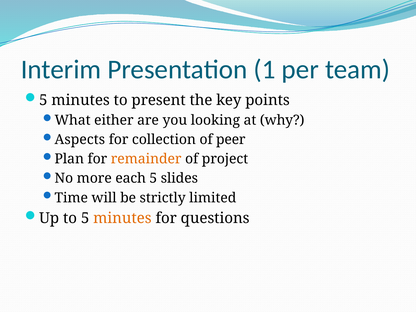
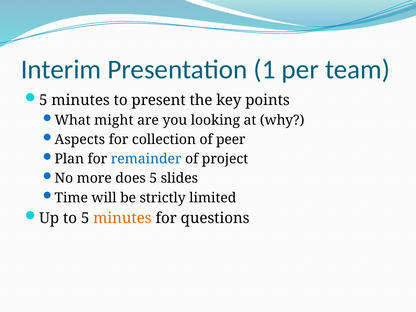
either: either -> might (114, 120)
remainder colour: orange -> blue (146, 159)
each: each -> does (131, 178)
